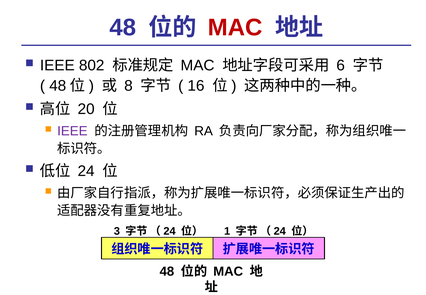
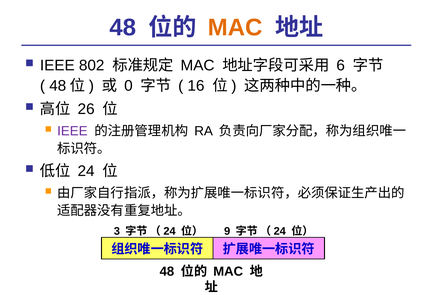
MAC colour: red -> orange (235, 27)
8: 8 -> 0 (128, 86)
20: 20 -> 26 (86, 109)
1: 1 -> 9 (227, 231)
